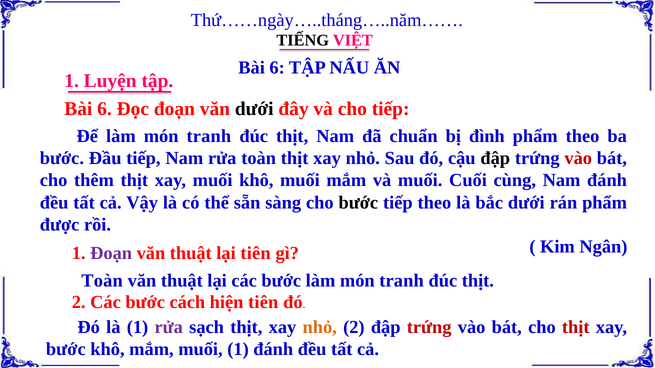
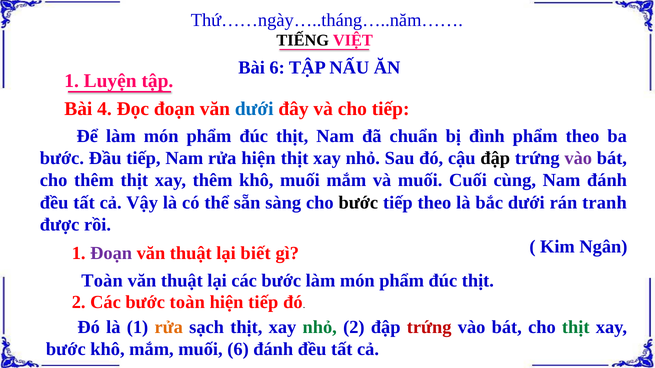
6: 6 -> 4 (105, 109)
dưới colour: black -> blue (254, 109)
Để làm món tranh: tranh -> phẩm (209, 136)
rửa toàn: toàn -> hiện (259, 158)
vào colour: red -> purple (578, 158)
xay muối: muối -> thêm (213, 180)
rán phẩm: phẩm -> tranh (604, 202)
lại tiên: tiên -> biết (256, 253)
bước làm món tranh: tranh -> phẩm (402, 281)
bước cách: cách -> toàn (187, 302)
hiện tiên: tiên -> tiếp (263, 302)
rửa colour: purple -> orange (169, 327)
nhỏ colour: orange -> green (320, 327)
thịt colour: red -> green (576, 327)
muối 1: 1 -> 6 (238, 349)
